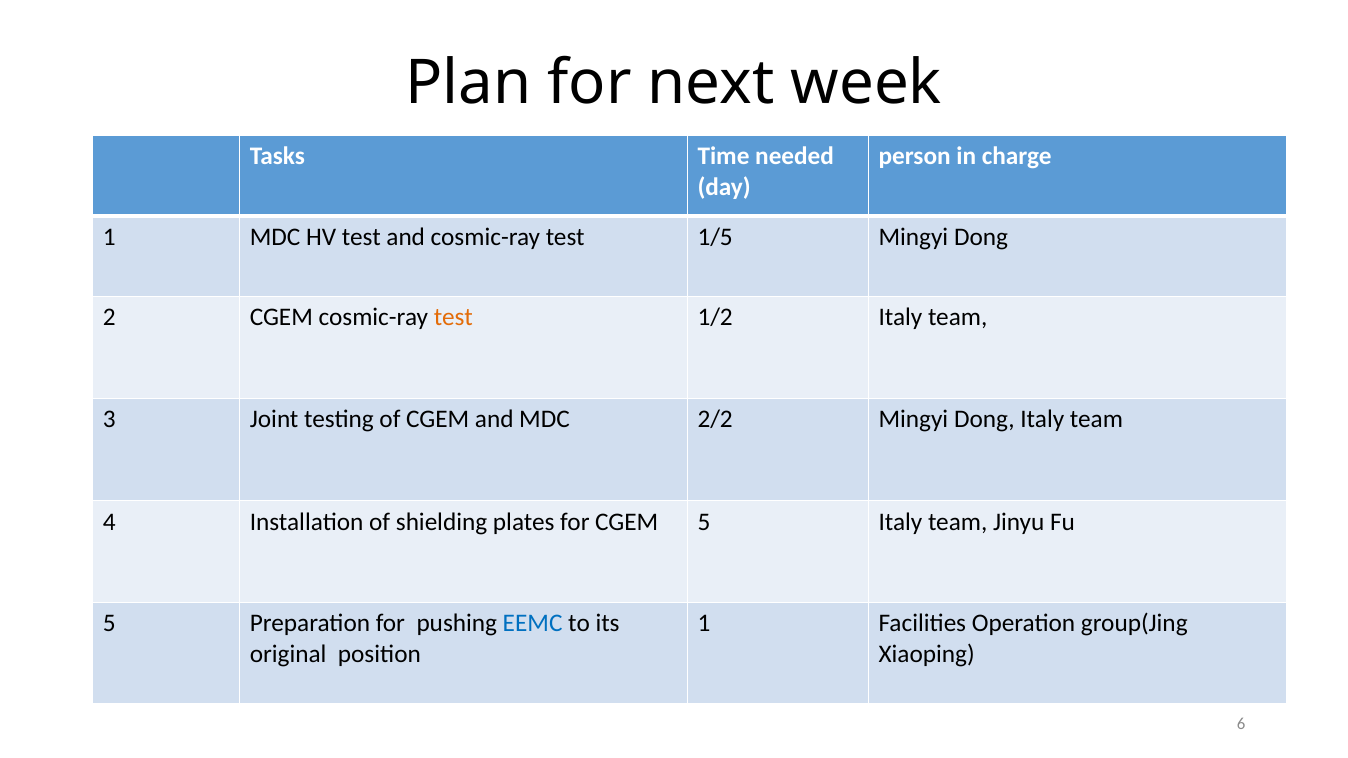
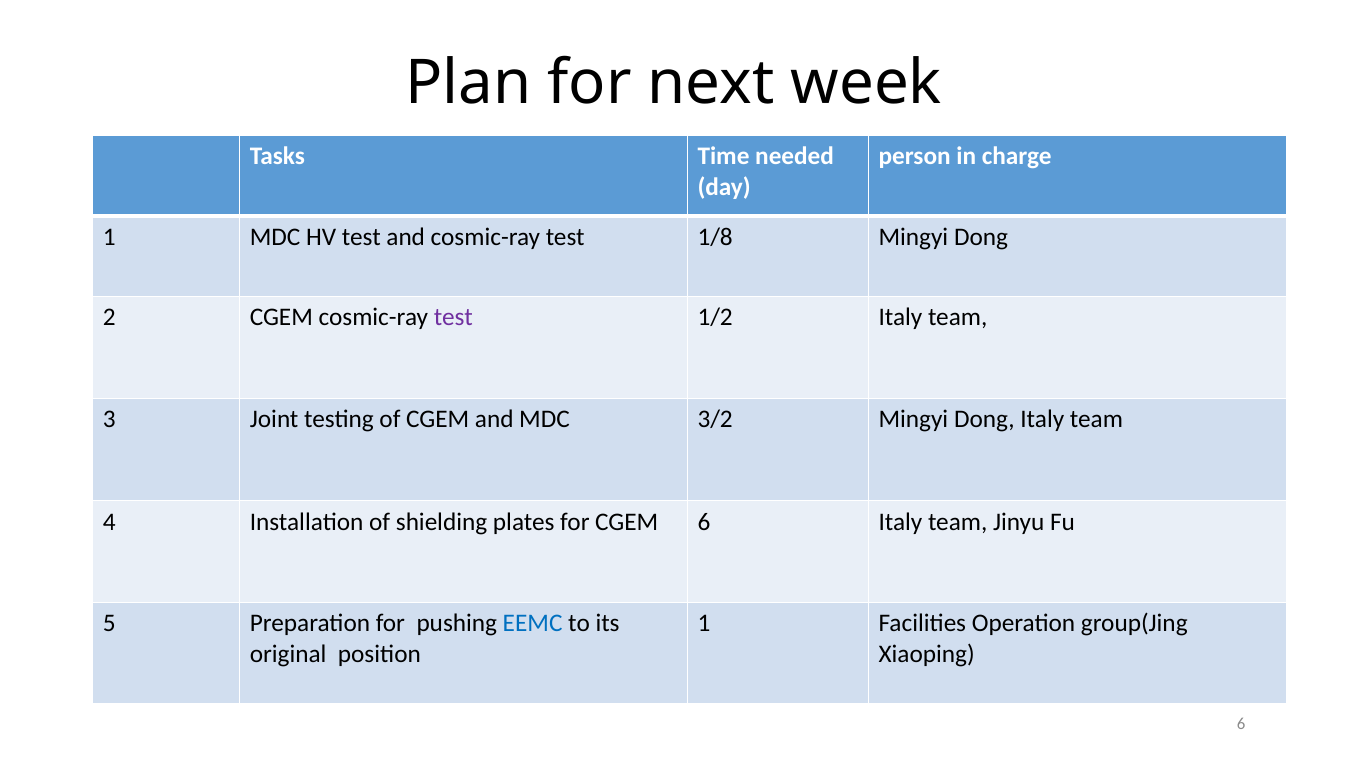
1/5: 1/5 -> 1/8 (715, 237)
test colour: orange -> purple (453, 318)
2/2: 2/2 -> 3/2 (715, 419)
CGEM 5: 5 -> 6 (704, 522)
